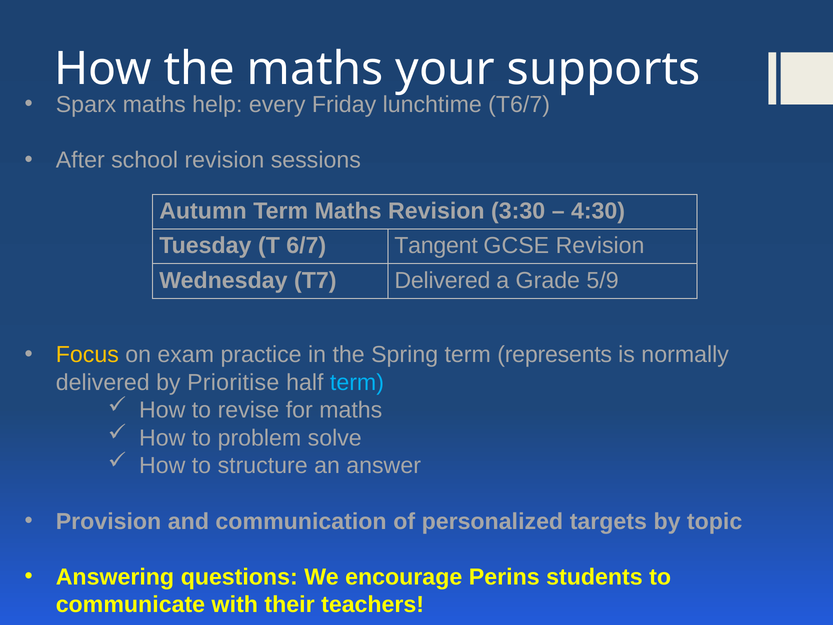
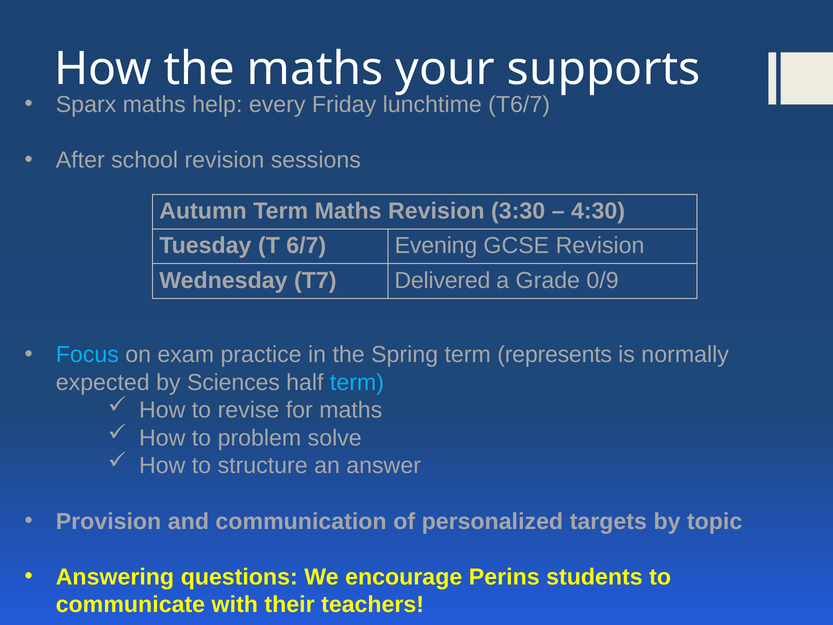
Tangent: Tangent -> Evening (436, 246)
5/9: 5/9 -> 0/9 (603, 280)
Focus colour: yellow -> light blue (87, 355)
delivered: delivered -> expected (103, 382)
Prioritise: Prioritise -> Sciences (233, 382)
